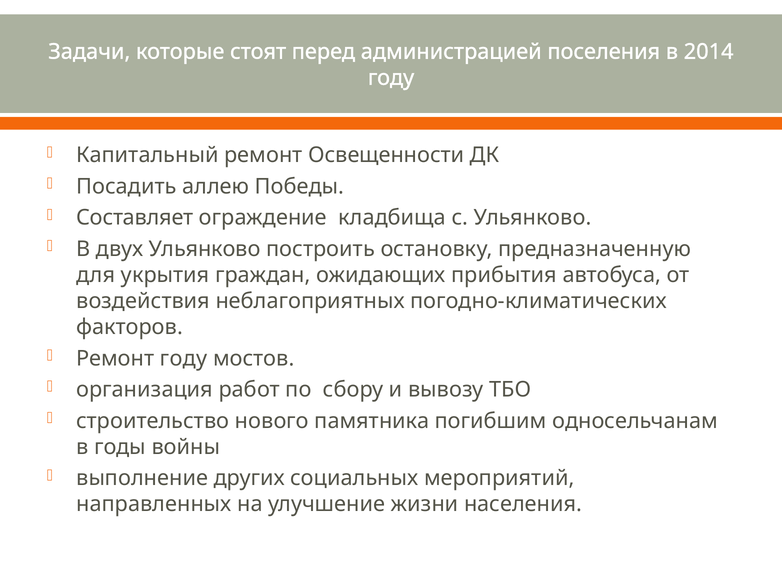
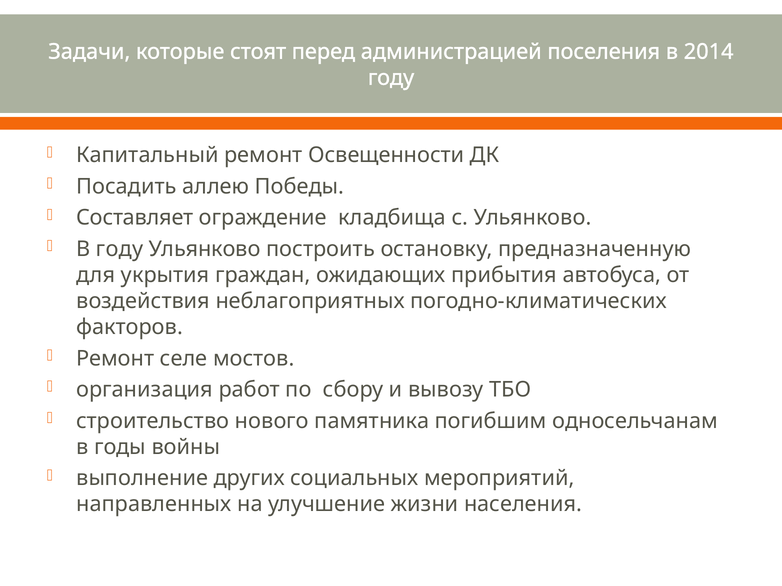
В двух: двух -> году (120, 249)
Ремонт году: году -> селе (184, 359)
